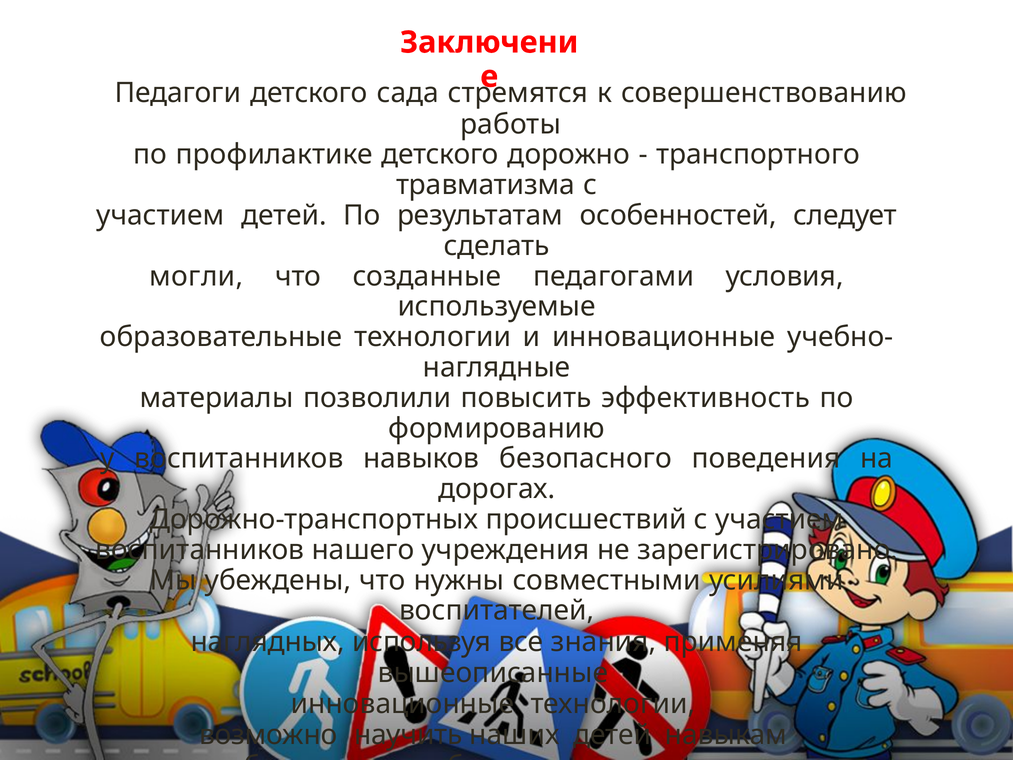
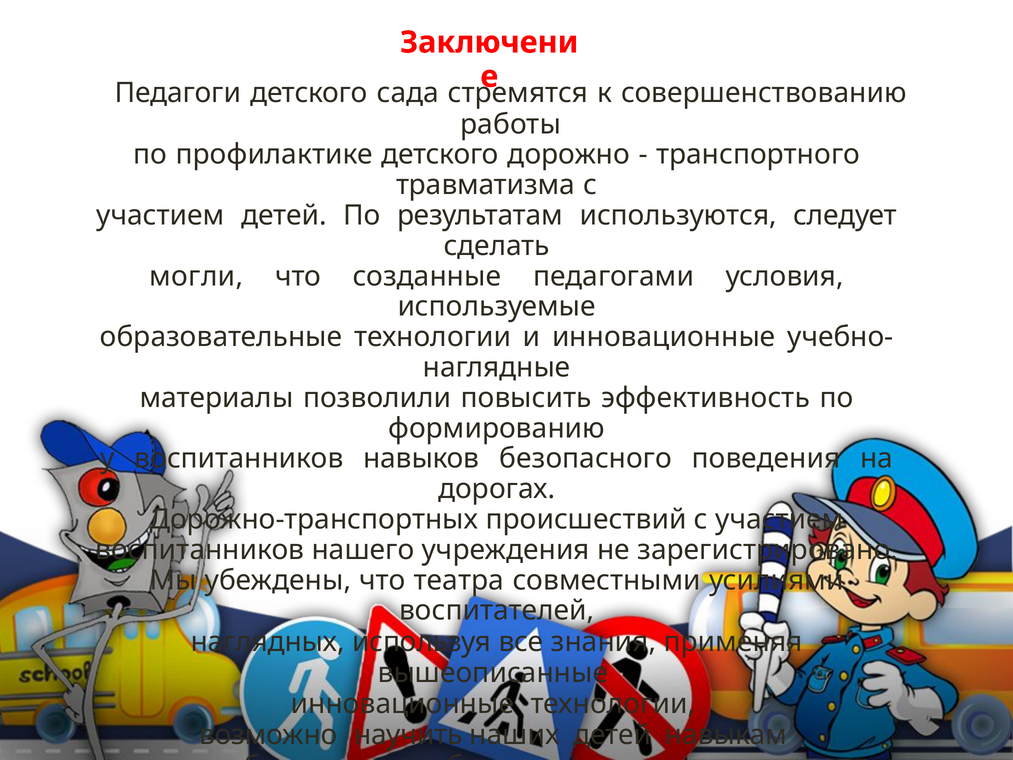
особенностей: особенностей -> используются (678, 215)
нужны: нужны -> театра (459, 580)
